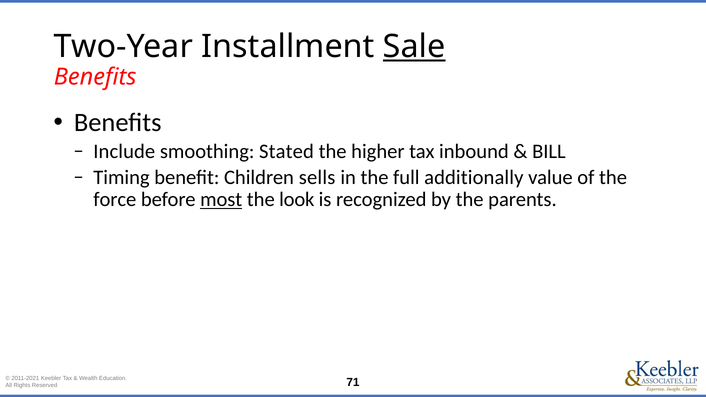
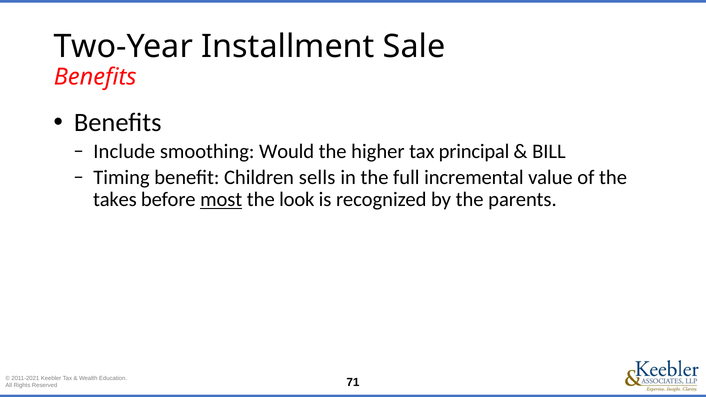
Sale underline: present -> none (414, 47)
Stated: Stated -> Would (287, 152)
inbound: inbound -> principal (474, 152)
additionally: additionally -> incremental (474, 177)
force: force -> takes (115, 200)
